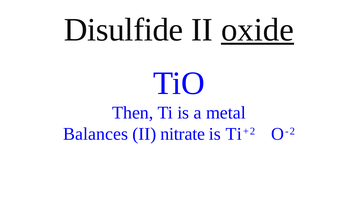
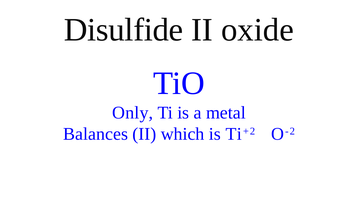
oxide underline: present -> none (257, 30)
Then: Then -> Only (133, 113)
nitrate: nitrate -> which (183, 134)
